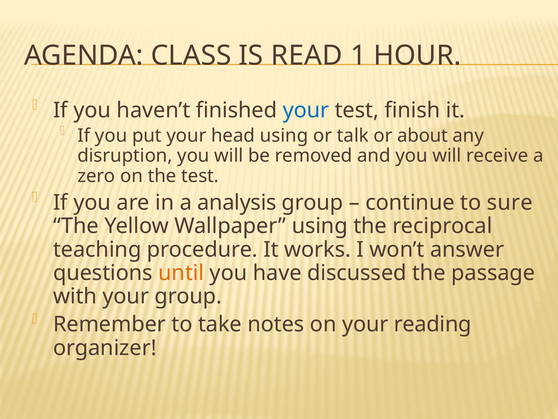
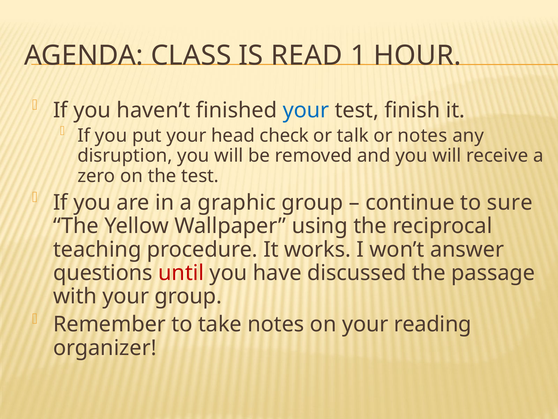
head using: using -> check (284, 136)
or about: about -> notes (422, 136)
analysis: analysis -> graphic (237, 202)
until colour: orange -> red (181, 273)
